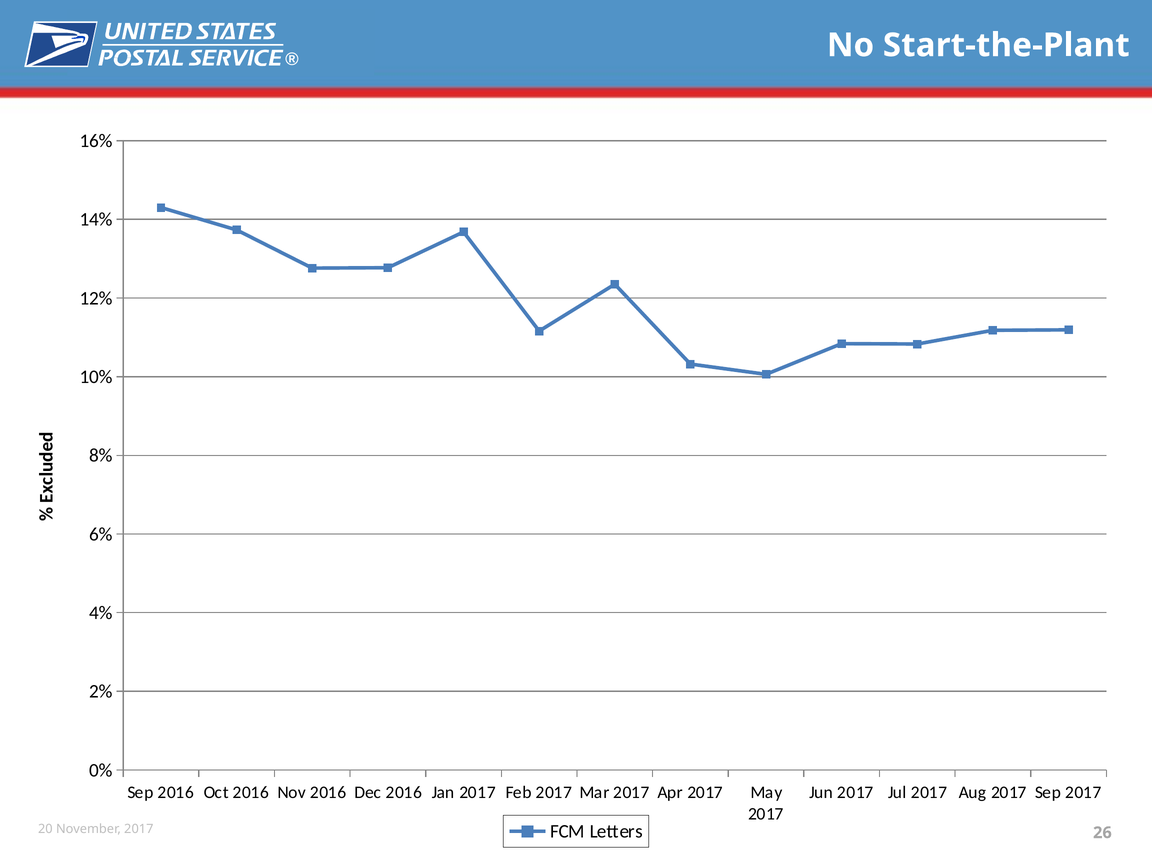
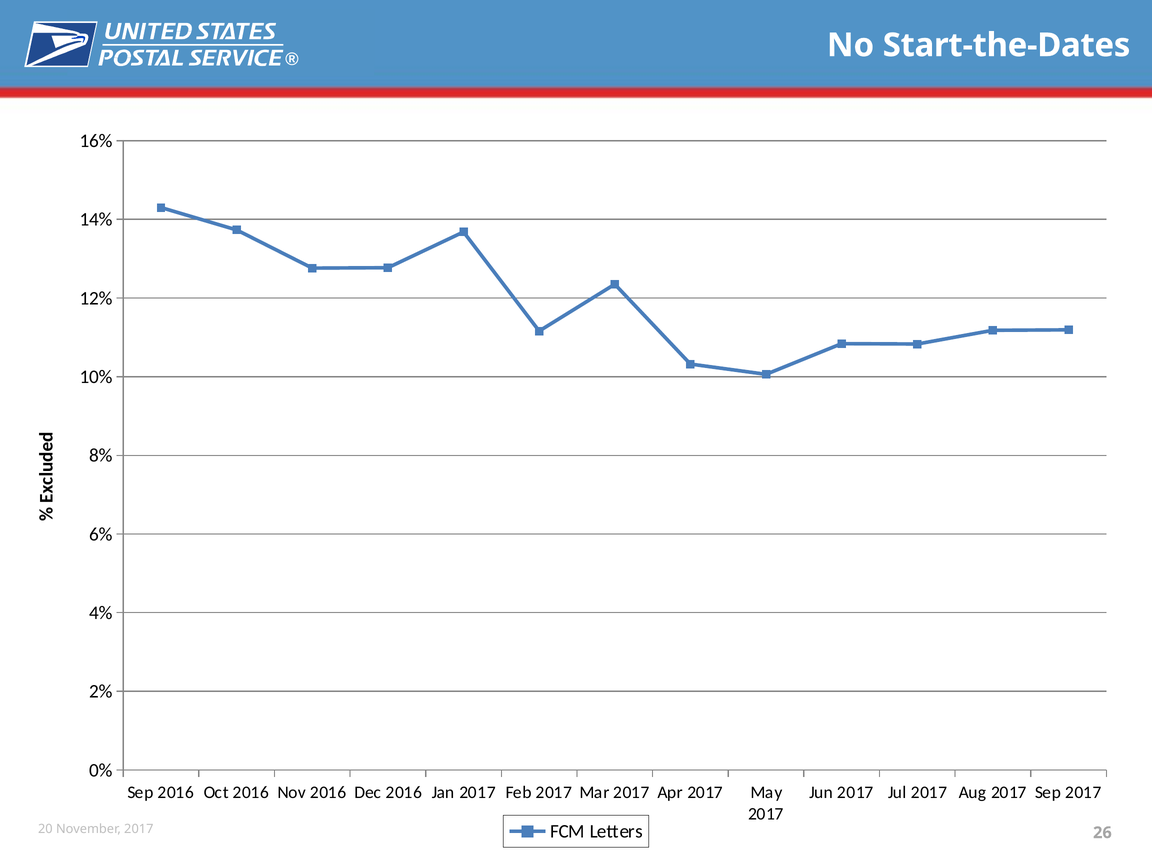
Start-the-Plant: Start-the-Plant -> Start-the-Dates (1007, 45)
